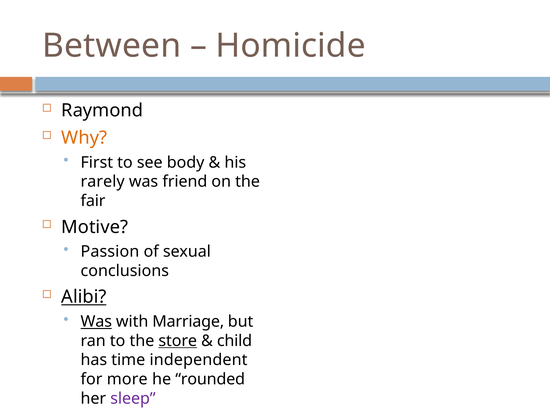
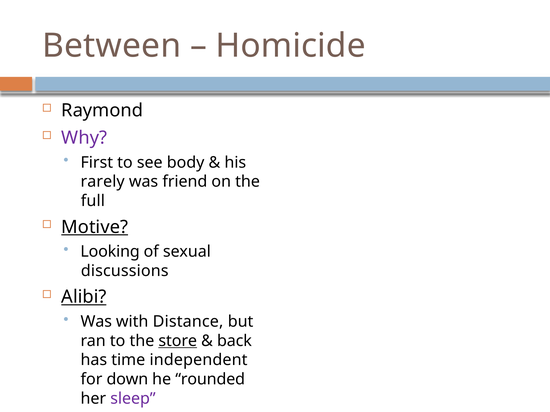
Why colour: orange -> purple (84, 138)
fair: fair -> full (93, 201)
Motive underline: none -> present (95, 227)
Passion: Passion -> Looking (110, 252)
conclusions: conclusions -> discussions (125, 271)
Was underline: present -> none (96, 322)
Marriage: Marriage -> Distance (188, 322)
child: child -> back (234, 341)
more: more -> down (127, 380)
